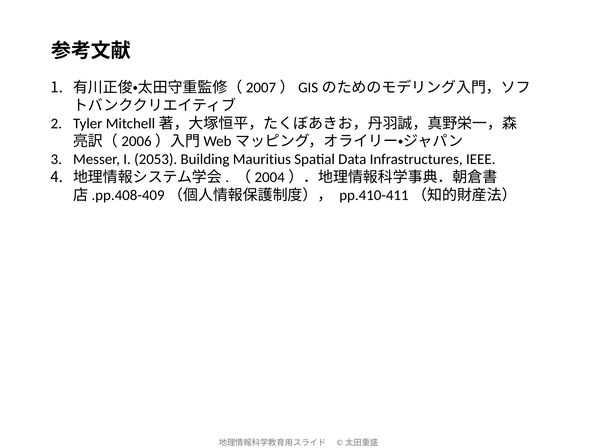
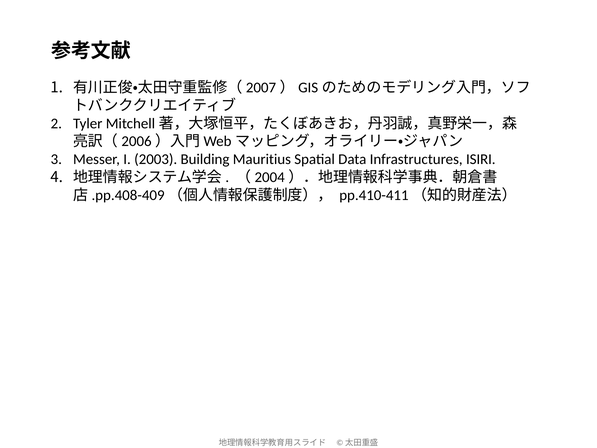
2053: 2053 -> 2003 (156, 159)
IEEE: IEEE -> ISIRI (481, 159)
